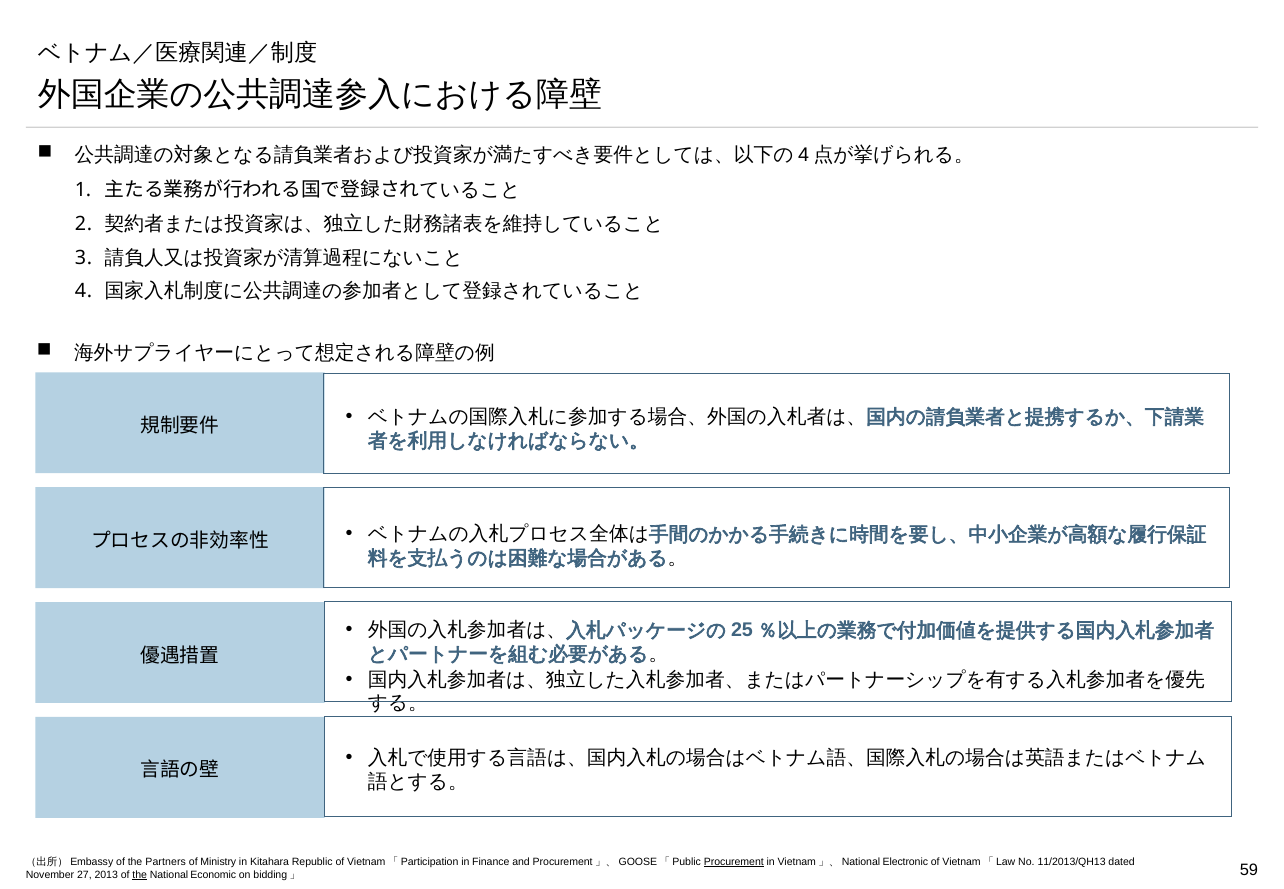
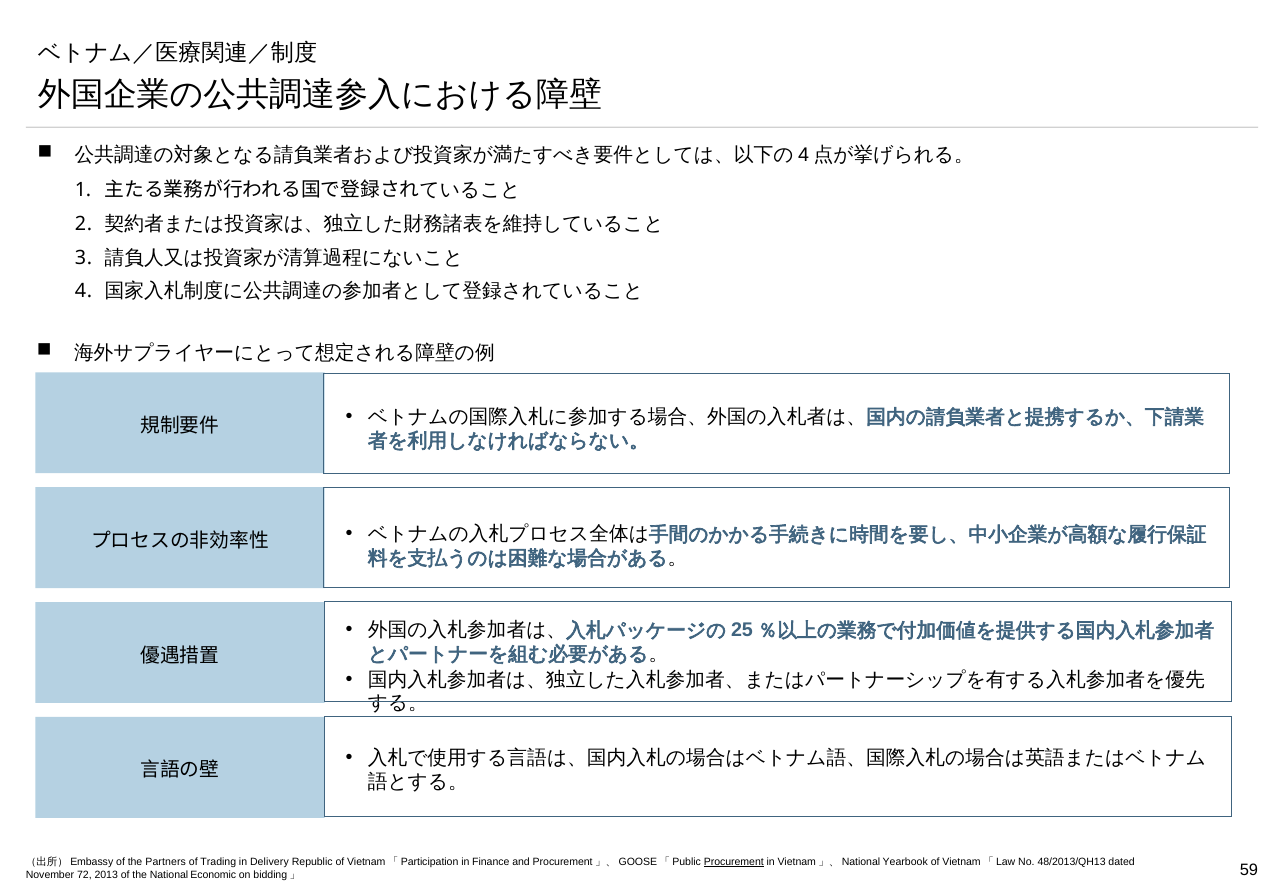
Ministry: Ministry -> Trading (218, 862)
Kitahara: Kitahara -> Delivery (269, 862)
Electronic: Electronic -> Yearbook (905, 862)
11/2013/QH13: 11/2013/QH13 -> 48/2013/QH13 (1072, 862)
27: 27 -> 72 (84, 875)
the underline: present -> none (140, 875)
